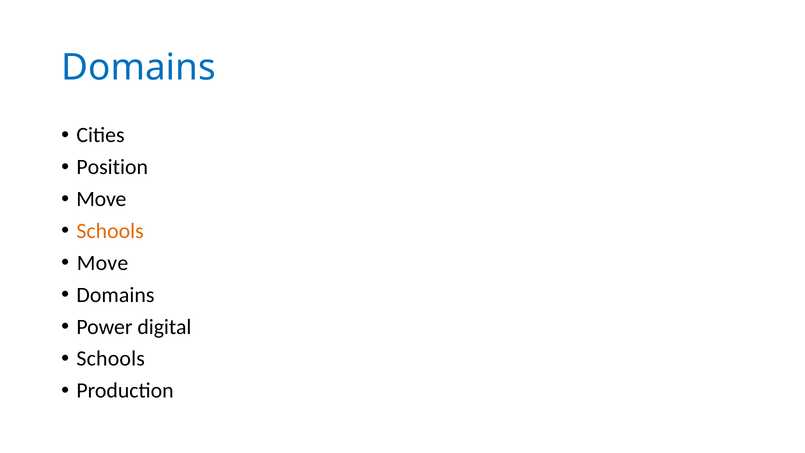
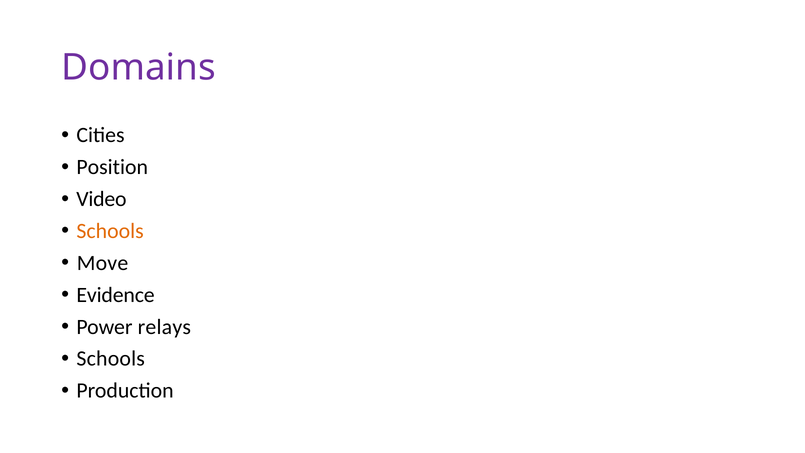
Domains colour: blue -> purple (139, 68)
Move: Move -> Video (101, 199)
Domains: Domains -> Evidence (116, 295)
digital: digital -> relays (164, 327)
